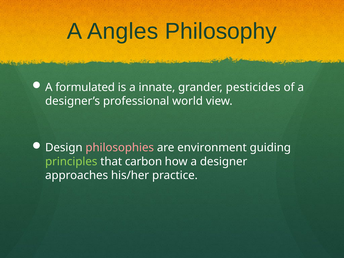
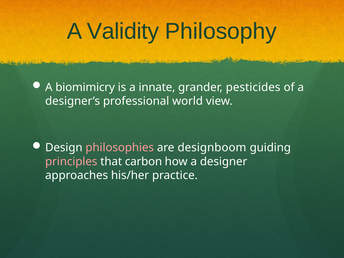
Angles: Angles -> Validity (123, 31)
formulated: formulated -> biomimicry (85, 87)
environment: environment -> designboom (212, 148)
principles colour: light green -> pink (71, 161)
